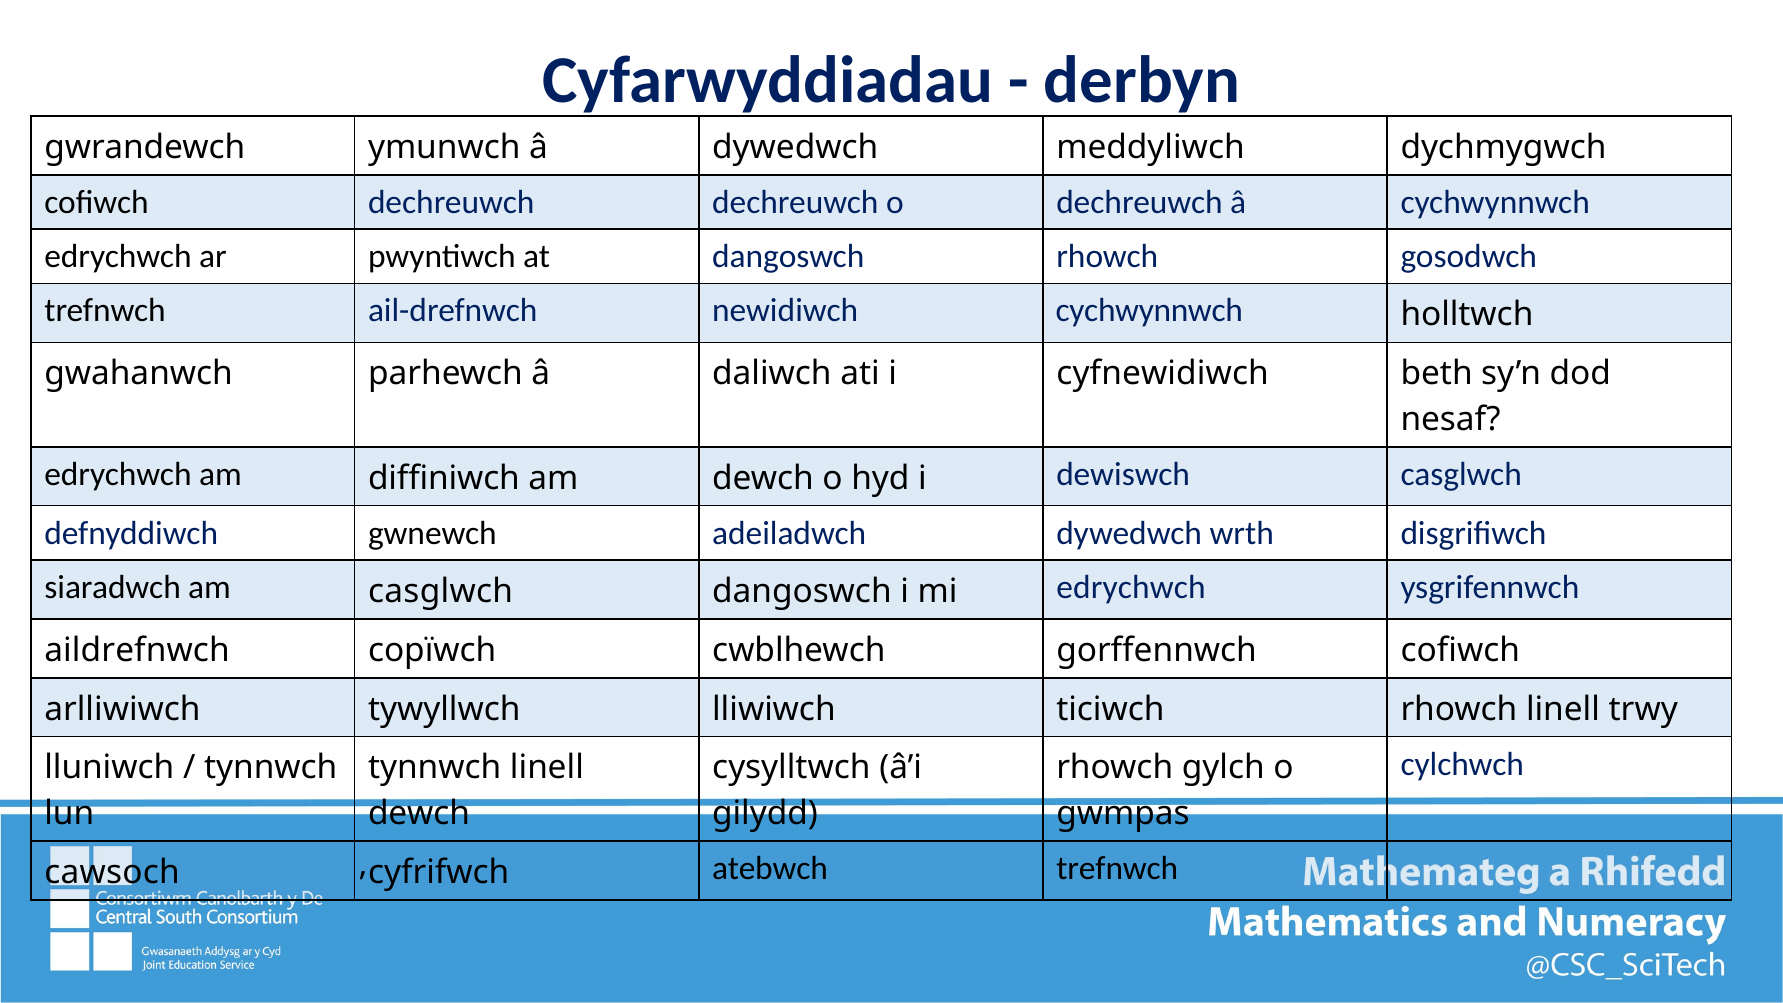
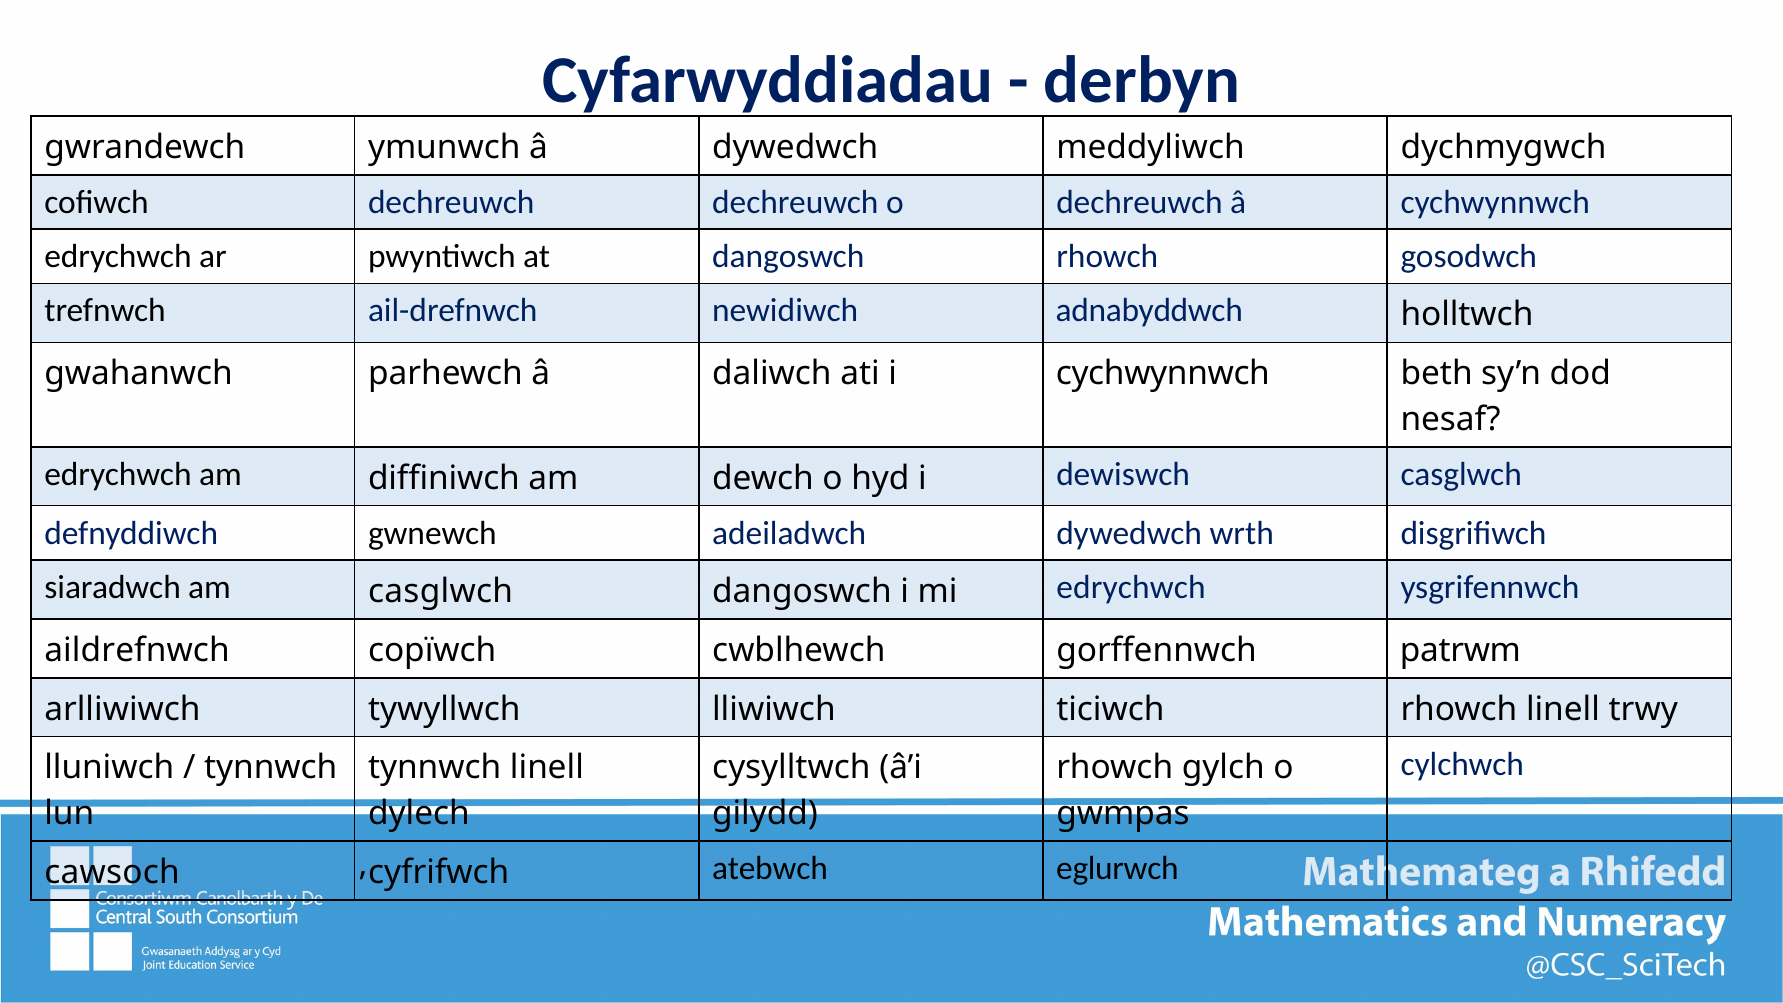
newidiwch cychwynnwch: cychwynnwch -> adnabyddwch (1149, 311)
i cyfnewidiwch: cyfnewidiwch -> cychwynnwch (1163, 374)
gorffennwch cofiwch: cofiwch -> patrwm (1460, 650)
dewch: dewch -> dylech (419, 813)
atebwch trefnwch: trefnwch -> eglurwch (1117, 868)
